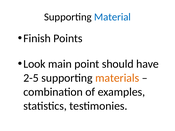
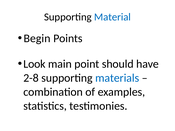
Finish: Finish -> Begin (37, 39)
2-5: 2-5 -> 2-8 (31, 78)
materials colour: orange -> blue (117, 78)
